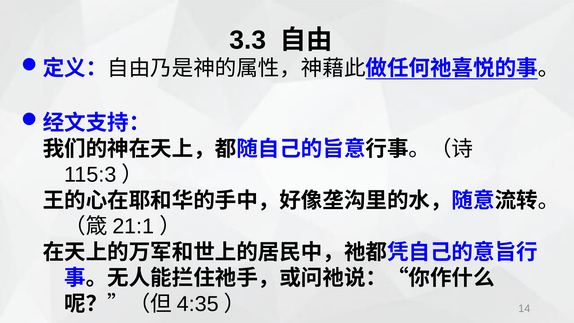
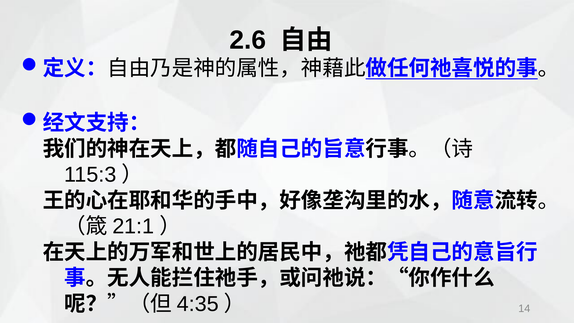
3.3: 3.3 -> 2.6 (248, 40)
